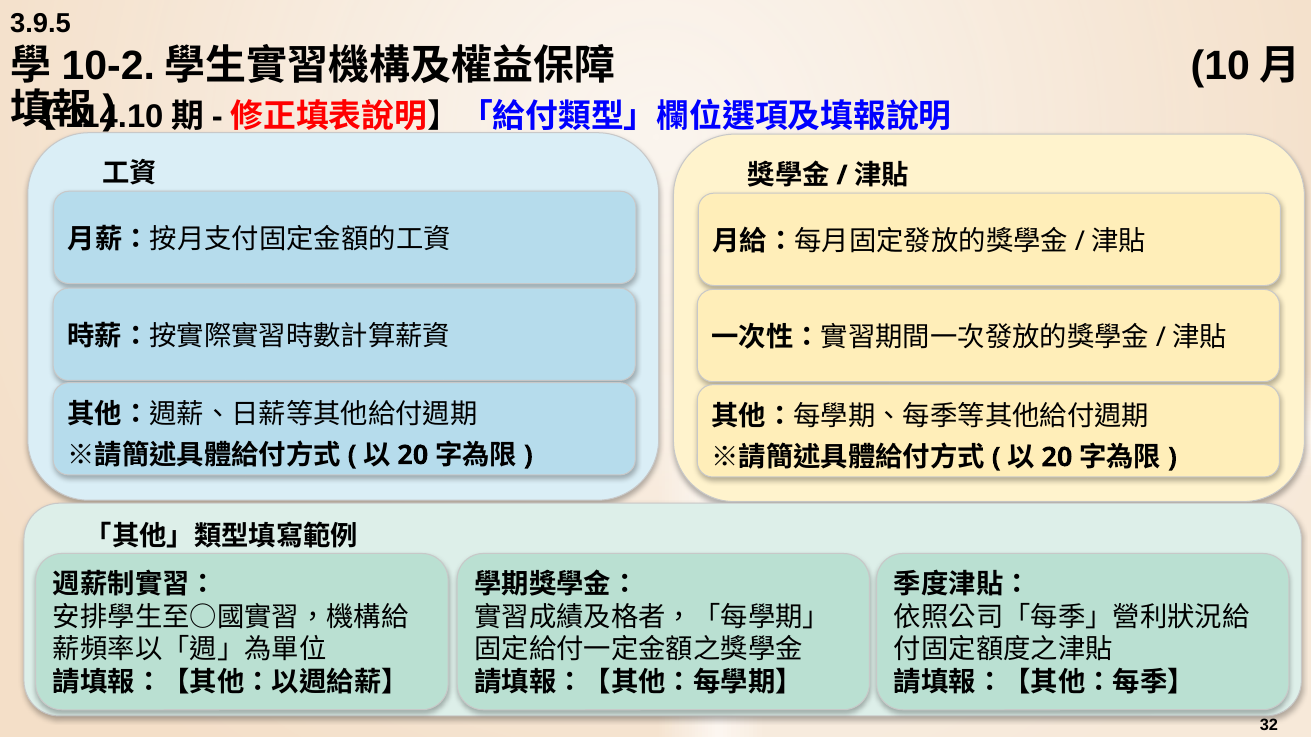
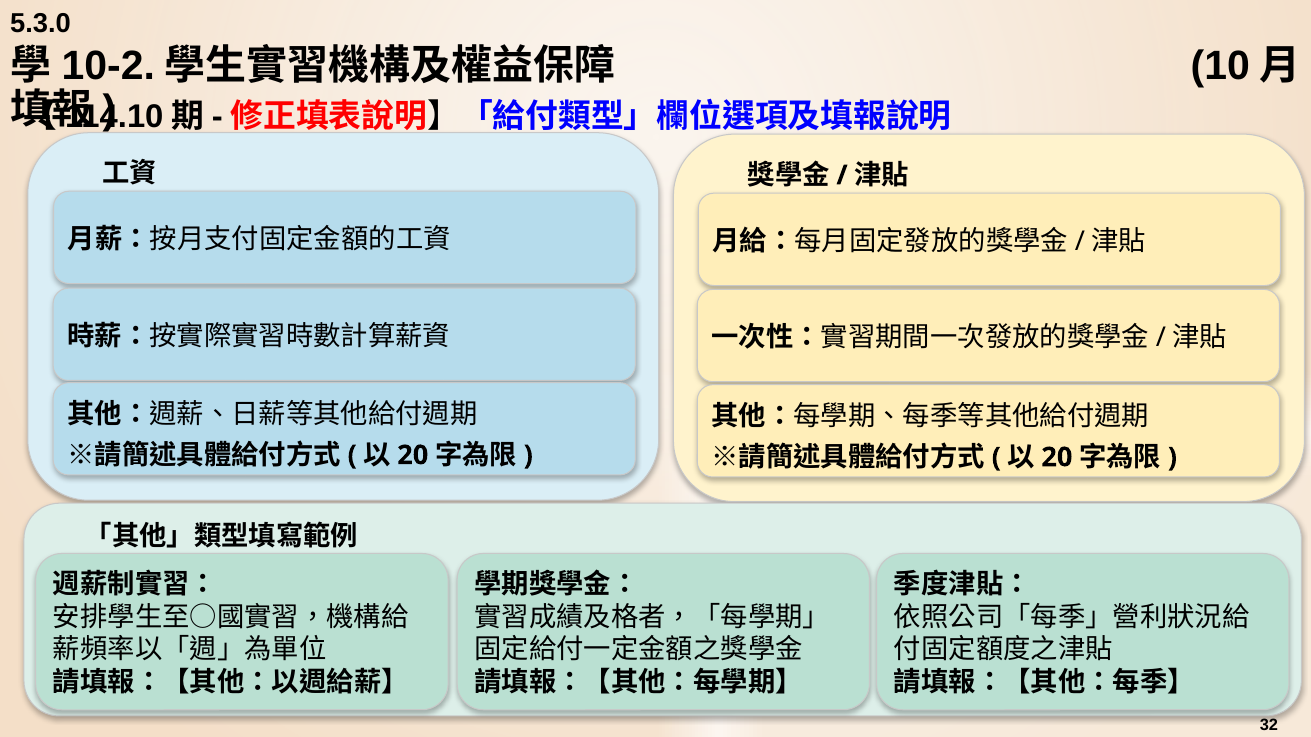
3.9.5: 3.9.5 -> 5.3.0 (40, 24)
